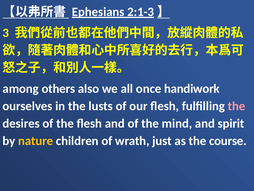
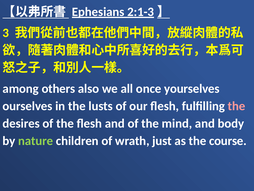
handiwork: handiwork -> yourselves (192, 88)
spirit: spirit -> body (231, 123)
nature colour: yellow -> light green (36, 141)
